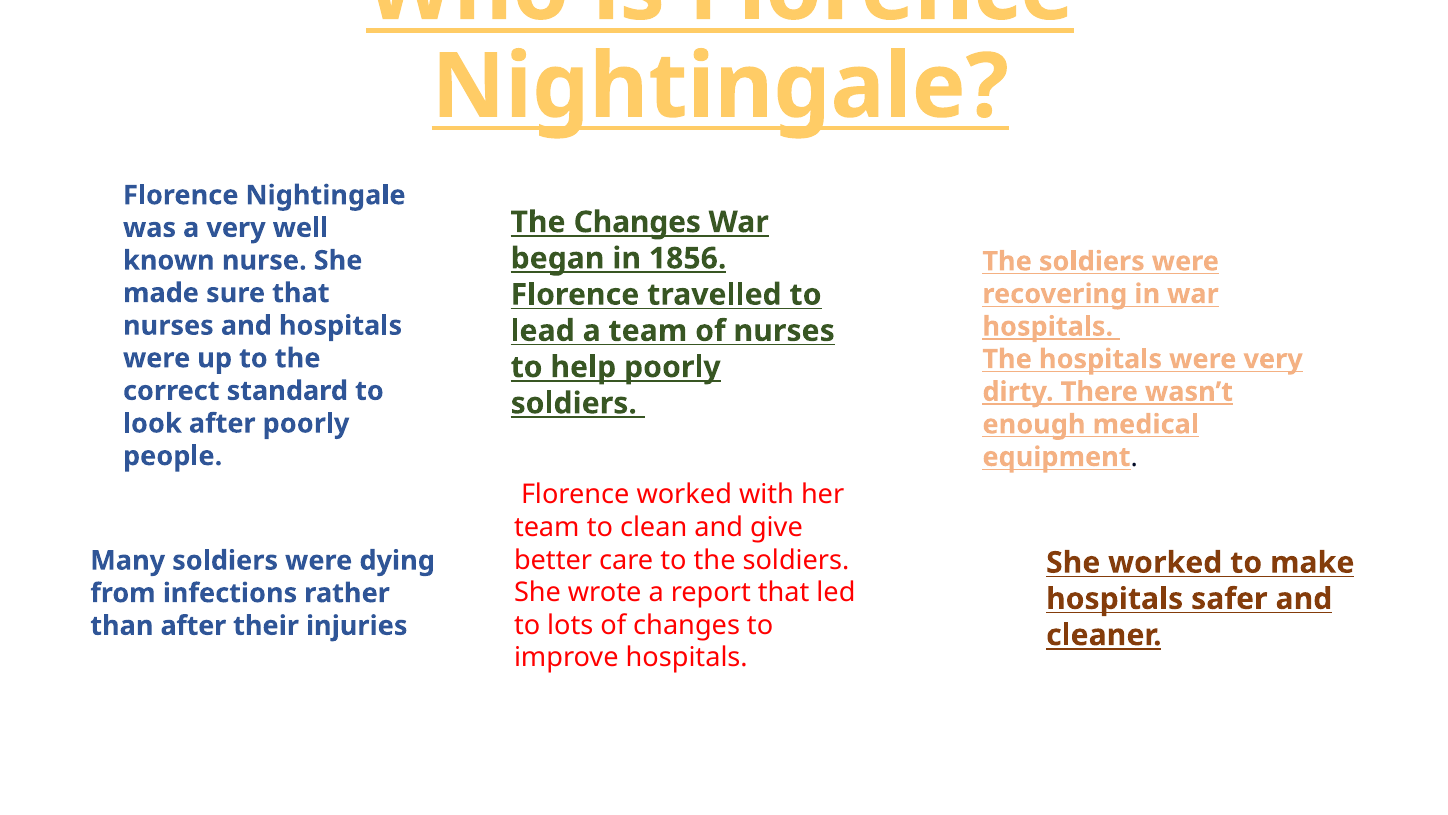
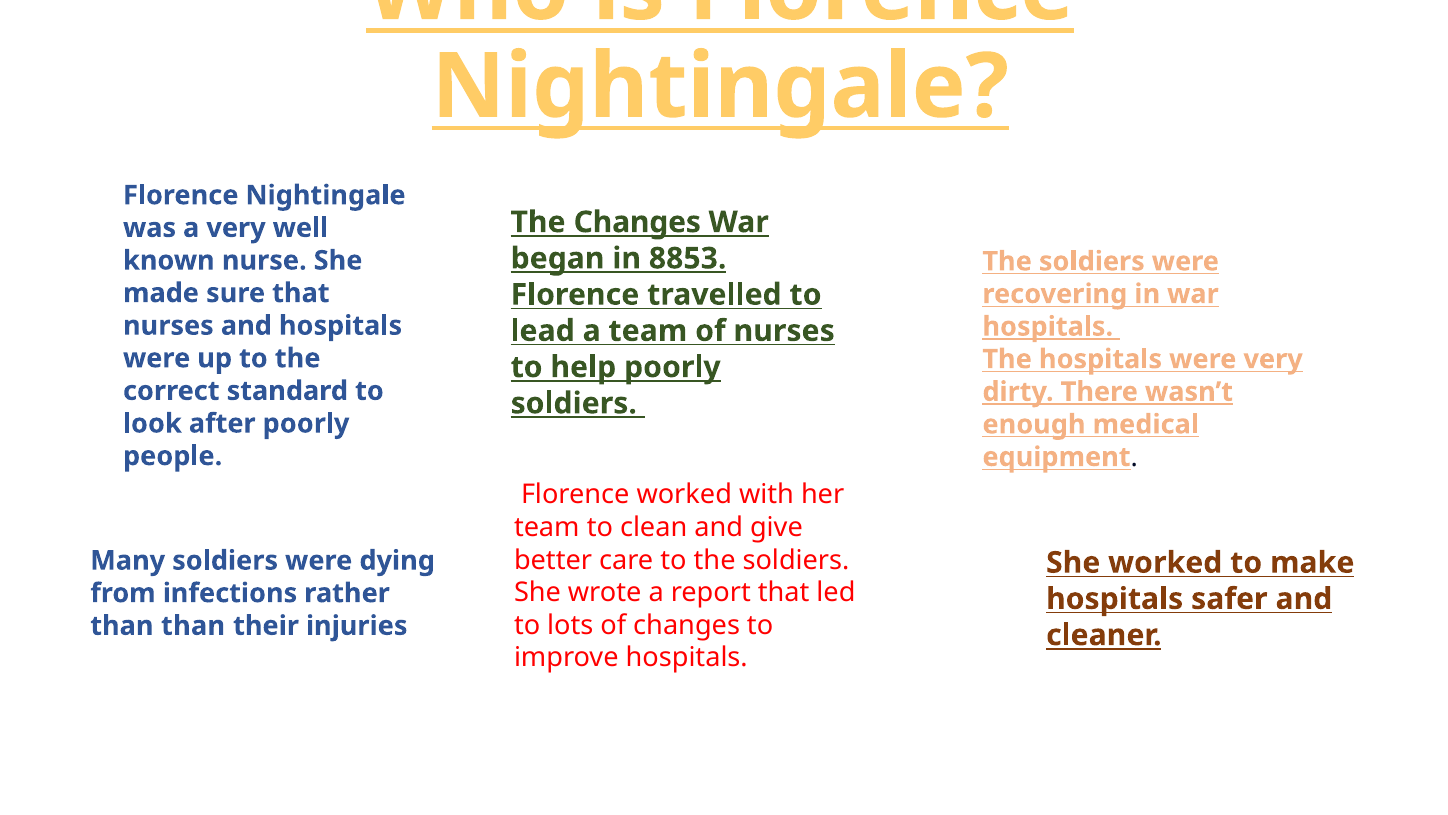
1856: 1856 -> 8853 (688, 258)
than after: after -> than (193, 625)
